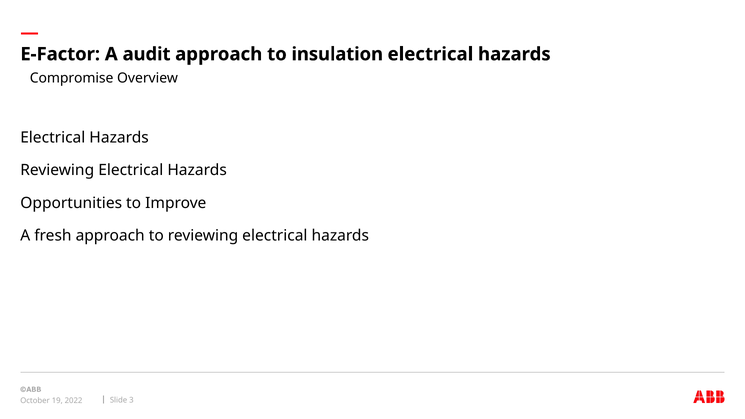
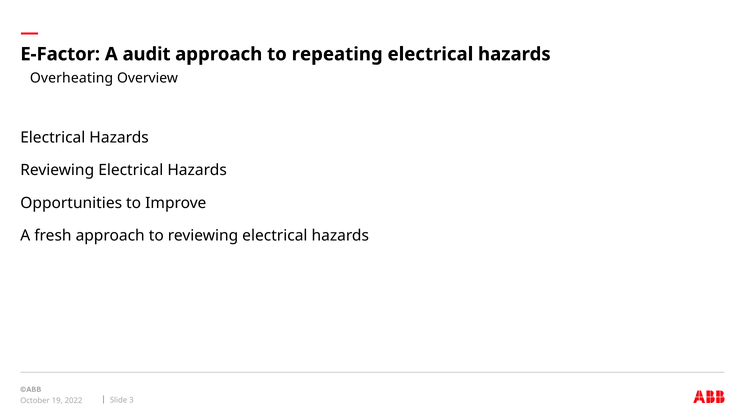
insulation: insulation -> repeating (337, 54)
Compromise: Compromise -> Overheating (72, 78)
